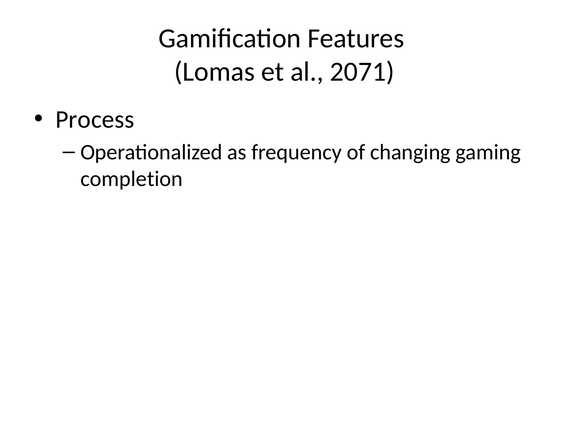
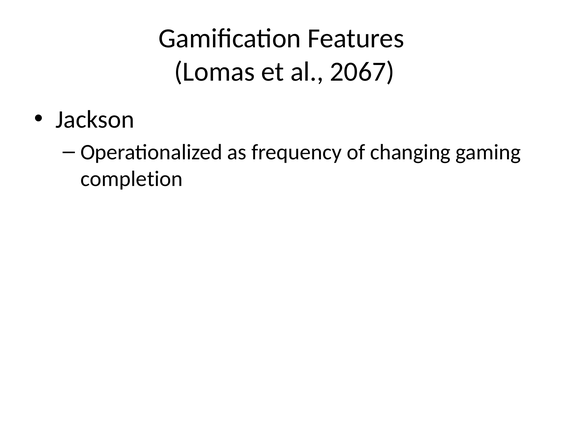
2071: 2071 -> 2067 (362, 72)
Process: Process -> Jackson (95, 119)
